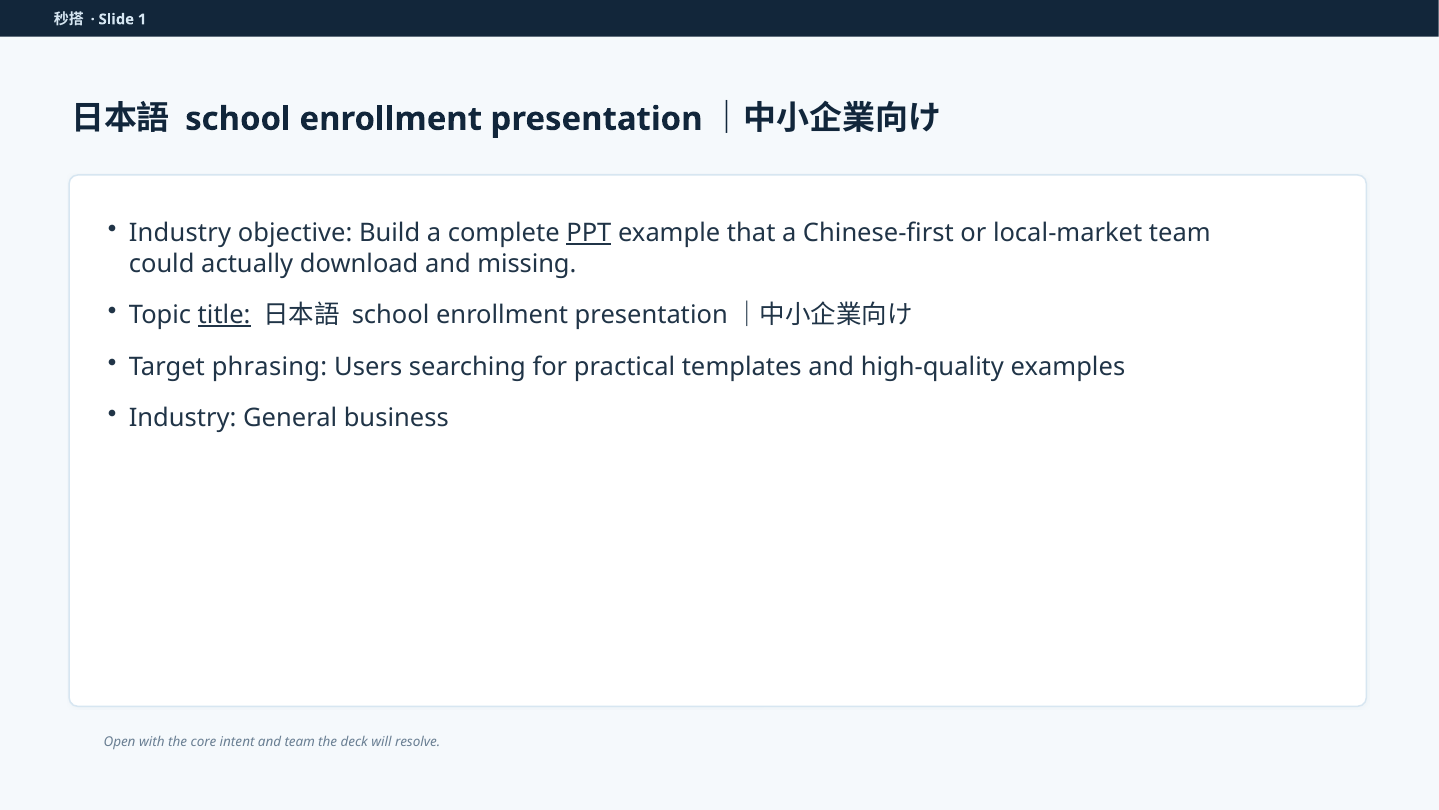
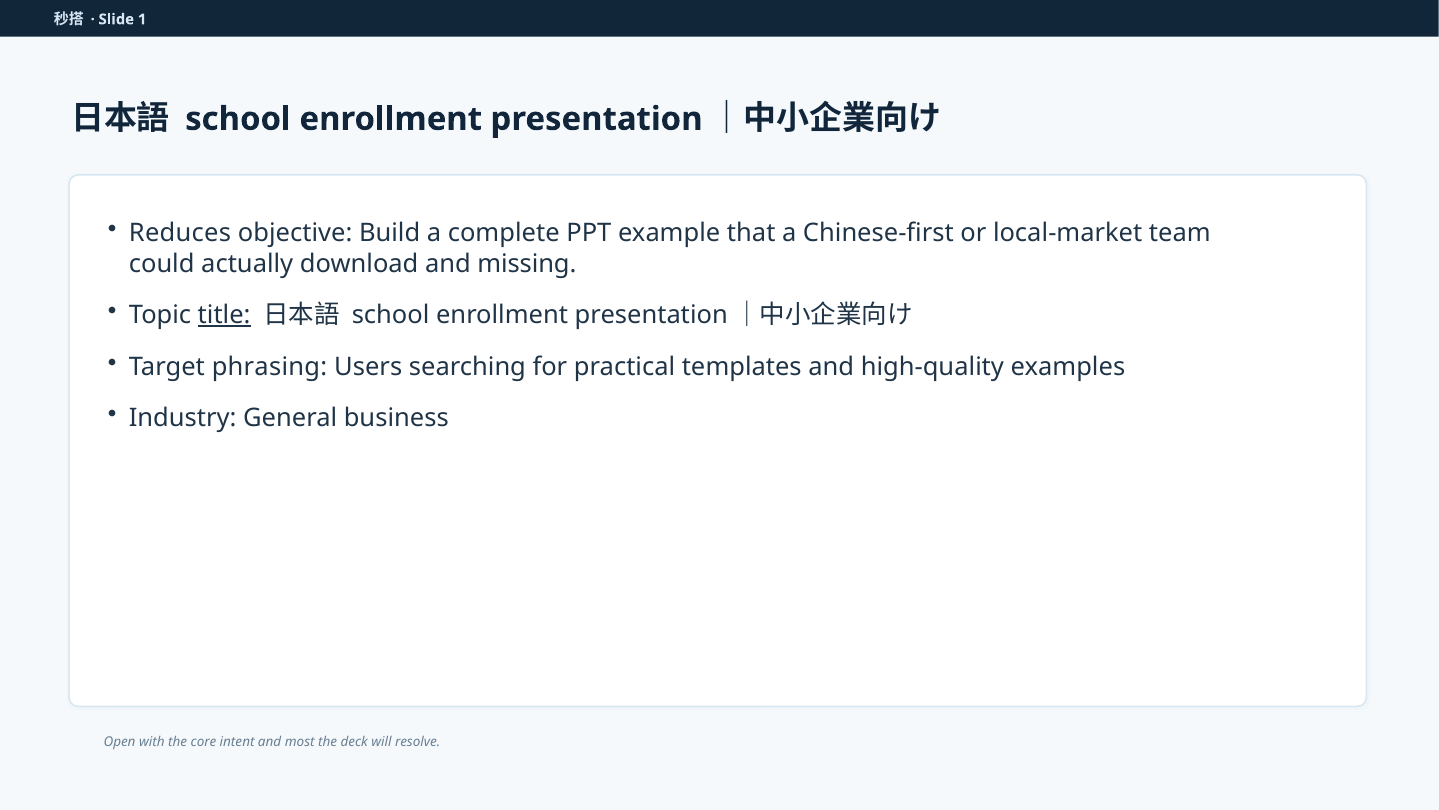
Industry: Industry -> Reduces (180, 233)
PPT underline: present -> none (589, 233)
and team: team -> most (300, 741)
